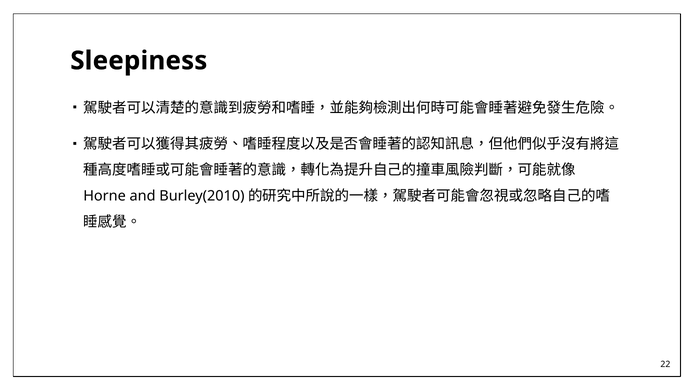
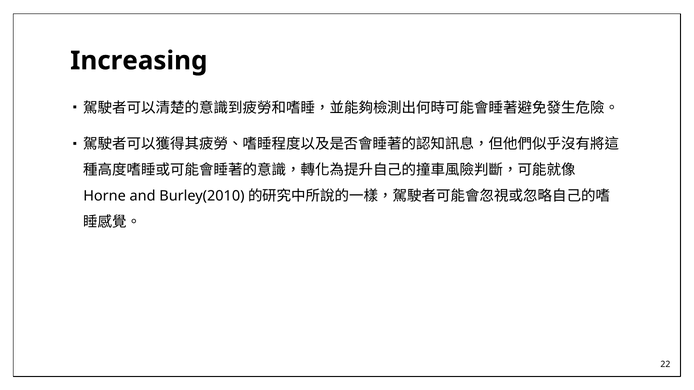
Sleepiness: Sleepiness -> Increasing (139, 61)
